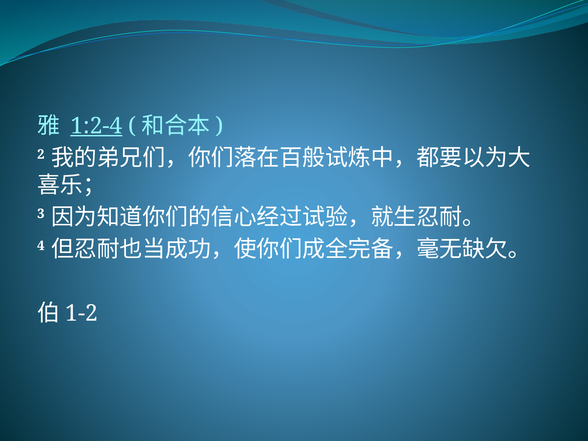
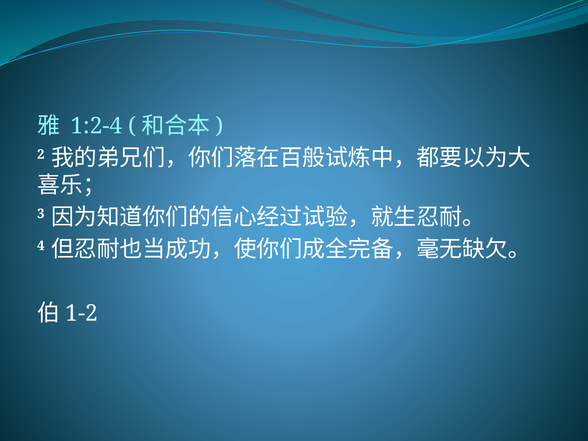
1:2-4 underline: present -> none (96, 126)
